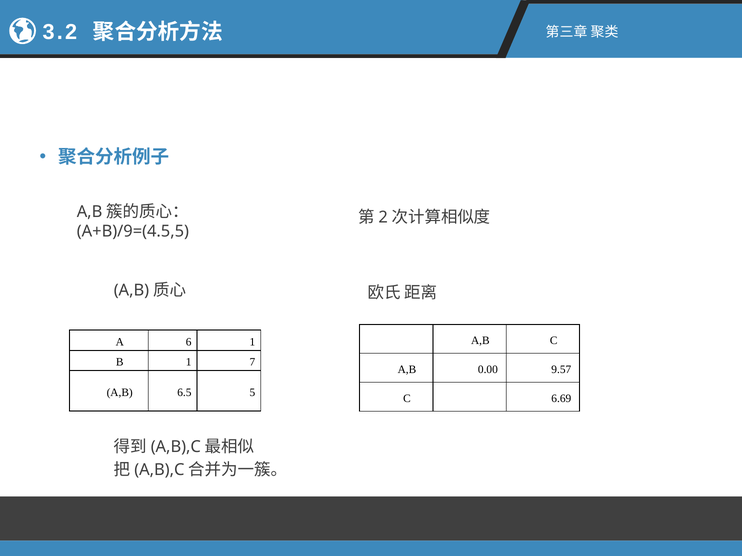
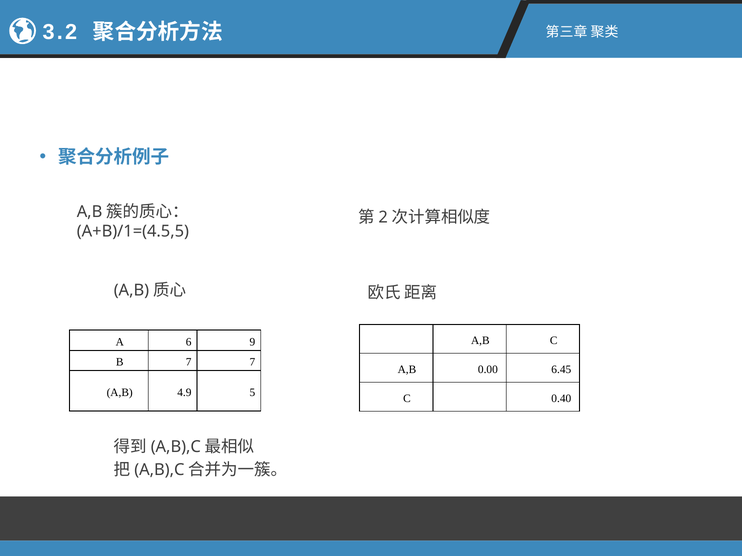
A+B)/9=(4.5,5: A+B)/9=(4.5,5 -> A+B)/1=(4.5,5 (133, 232)
6 1: 1 -> 9 (252, 342)
B 1: 1 -> 7 (189, 363)
9.57: 9.57 -> 6.45 (561, 370)
6.5: 6.5 -> 4.9 (184, 393)
6.69: 6.69 -> 0.40 (561, 399)
